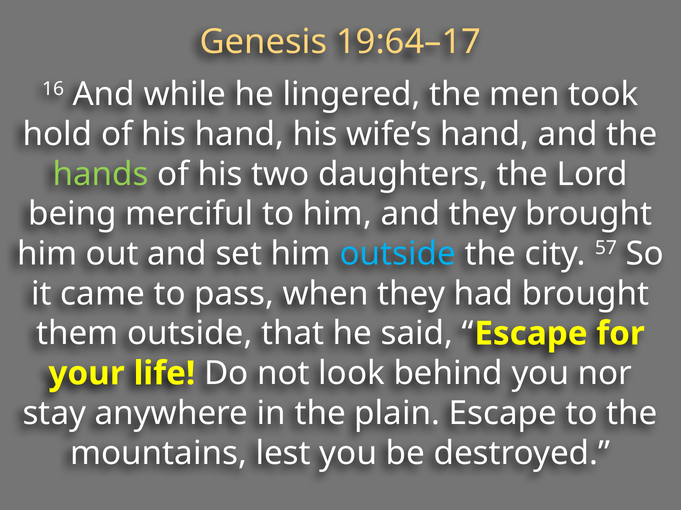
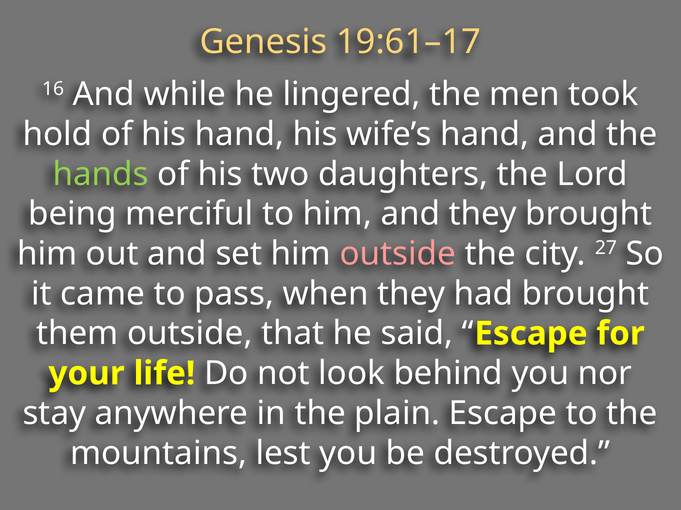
19:64–17: 19:64–17 -> 19:61–17 (409, 42)
outside colour: light blue -> pink (398, 254)
57: 57 -> 27 (606, 249)
